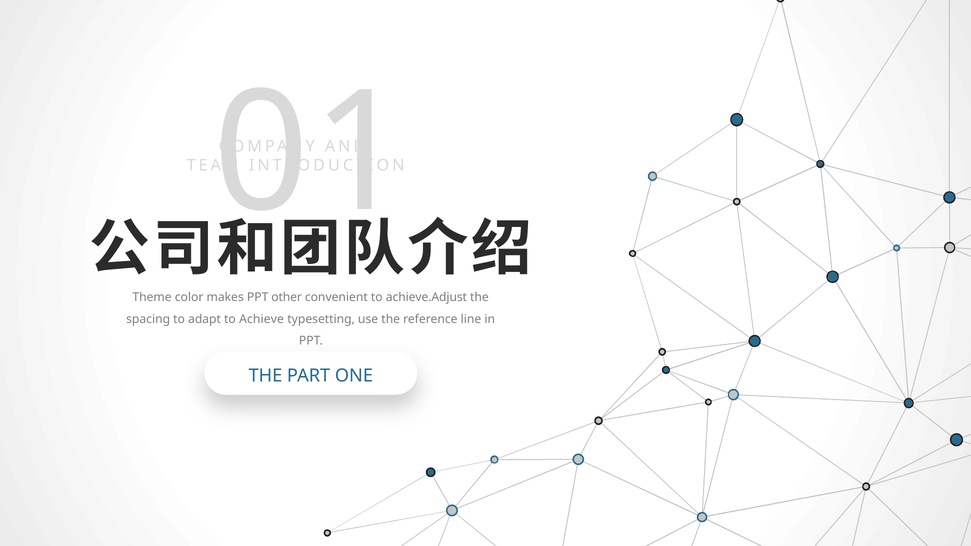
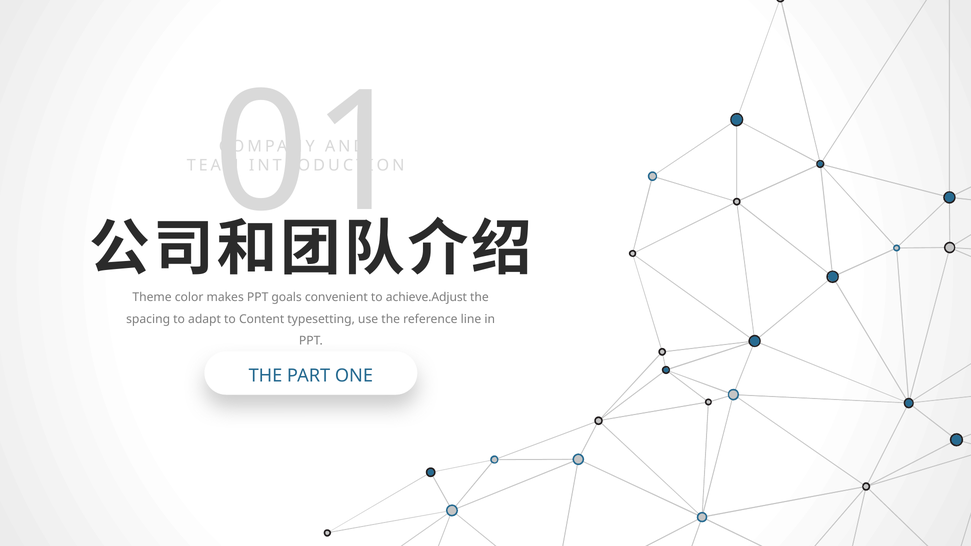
other: other -> goals (287, 297)
Achieve: Achieve -> Content (262, 319)
